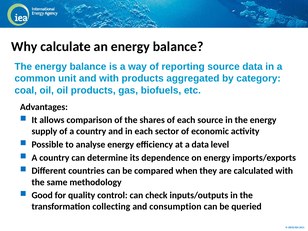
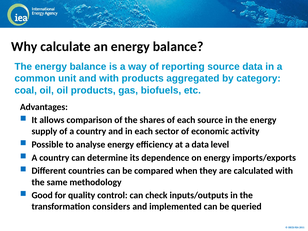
collecting: collecting -> considers (111, 207)
consumption: consumption -> implemented (175, 207)
